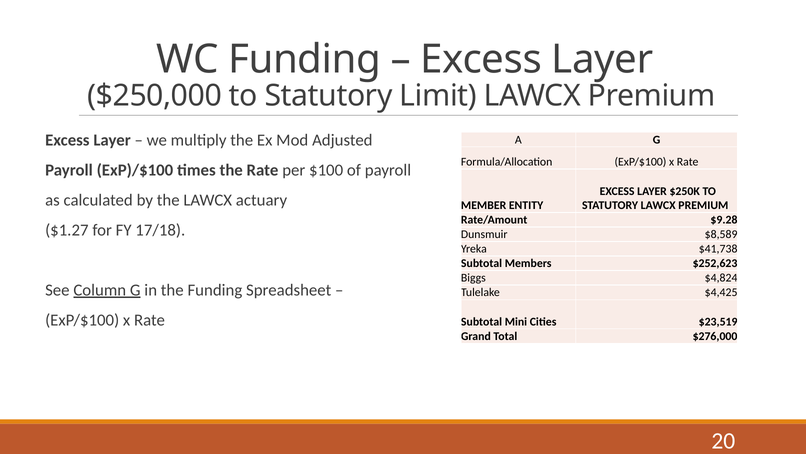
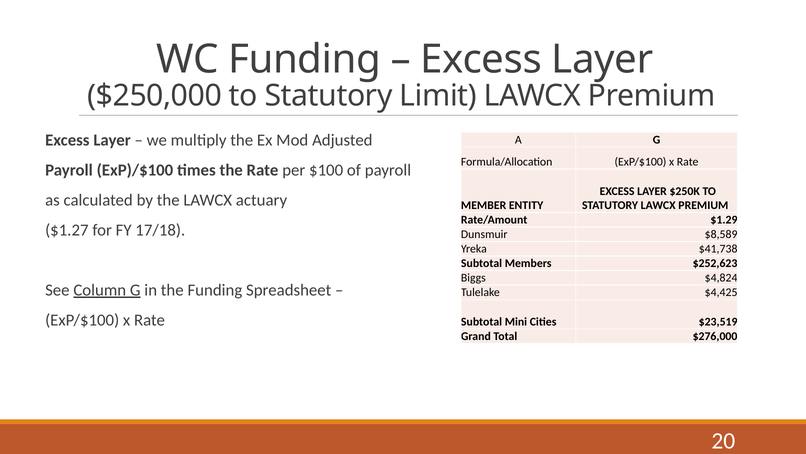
$9.28: $9.28 -> $1.29 (724, 220)
